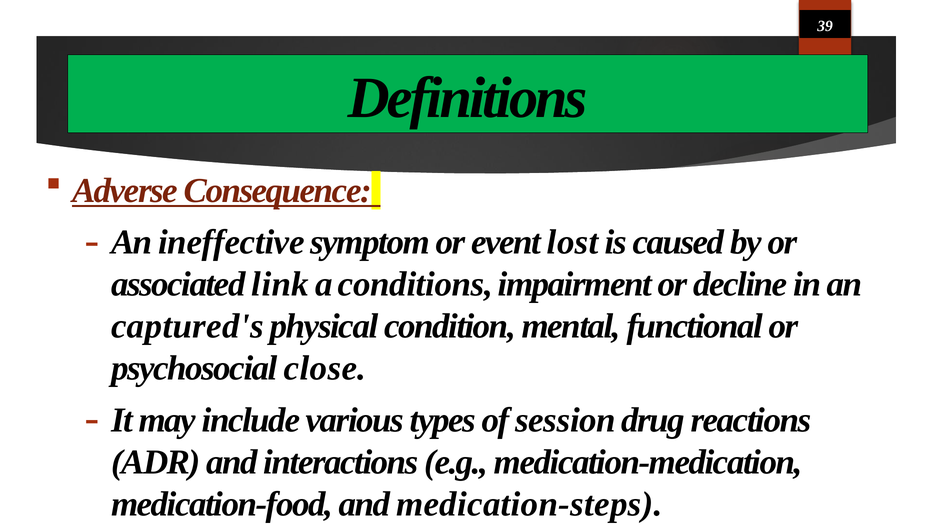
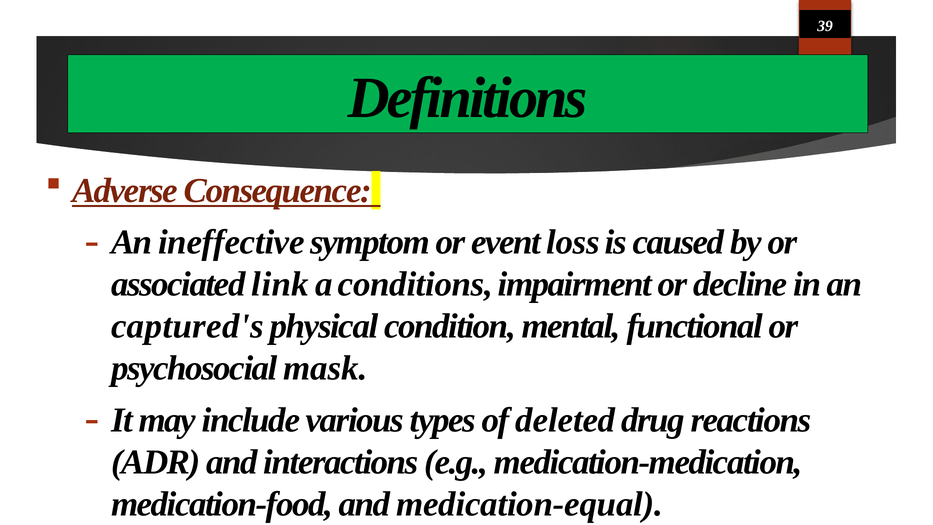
lost: lost -> loss (573, 242)
close: close -> mask (325, 368)
session: session -> deleted (565, 420)
medication-steps: medication-steps -> medication-equal (530, 504)
